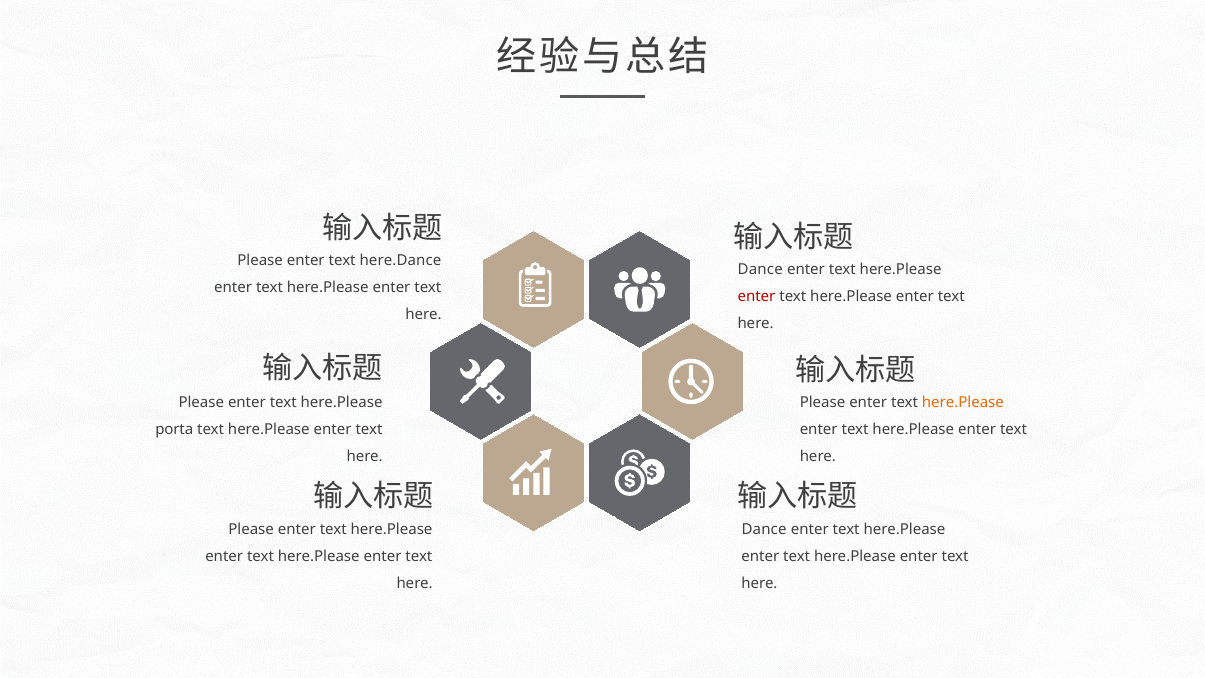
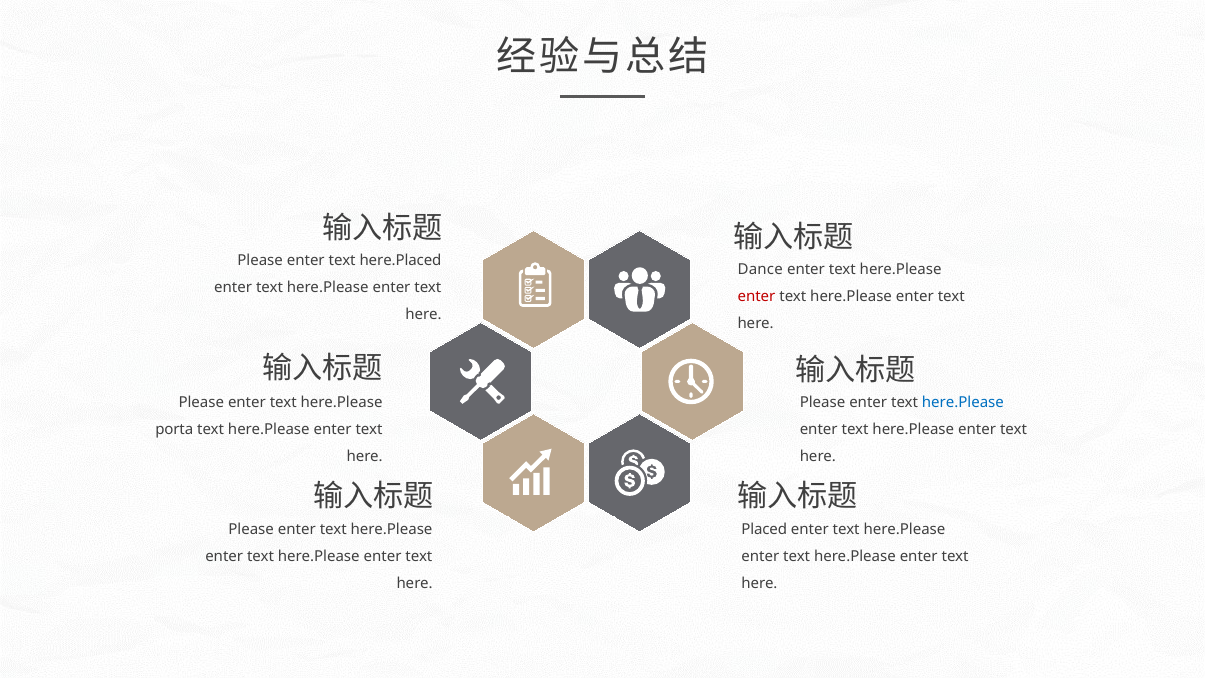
here.Dance: here.Dance -> here.Placed (401, 261)
here.Please colour: orange -> blue (963, 402)
Dance: Dance -> Placed (764, 529)
